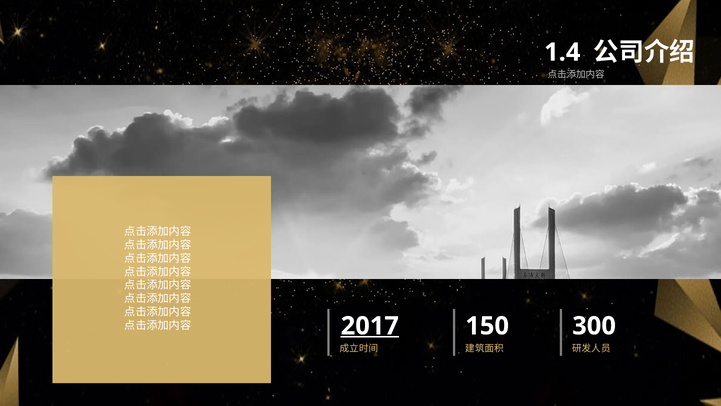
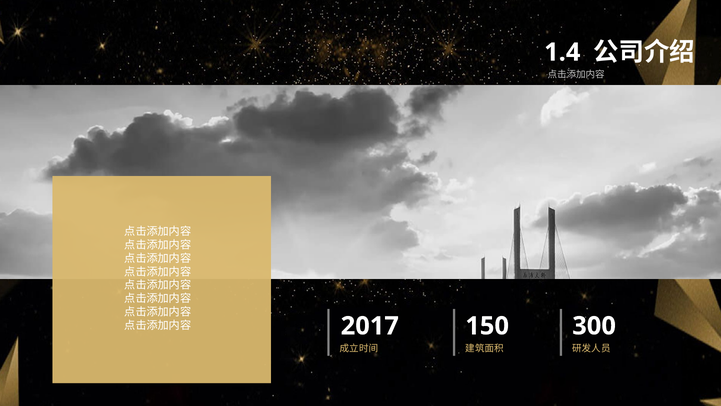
2017 underline: present -> none (370, 326)
